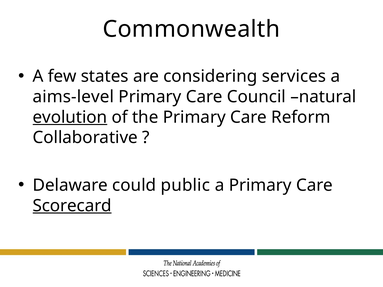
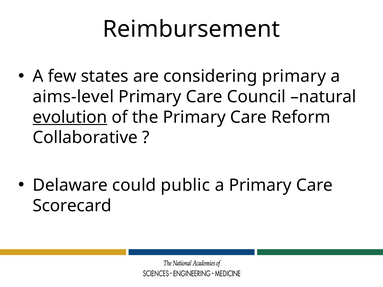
Commonwealth: Commonwealth -> Reimbursement (191, 29)
considering services: services -> primary (294, 76)
Scorecard underline: present -> none (72, 206)
